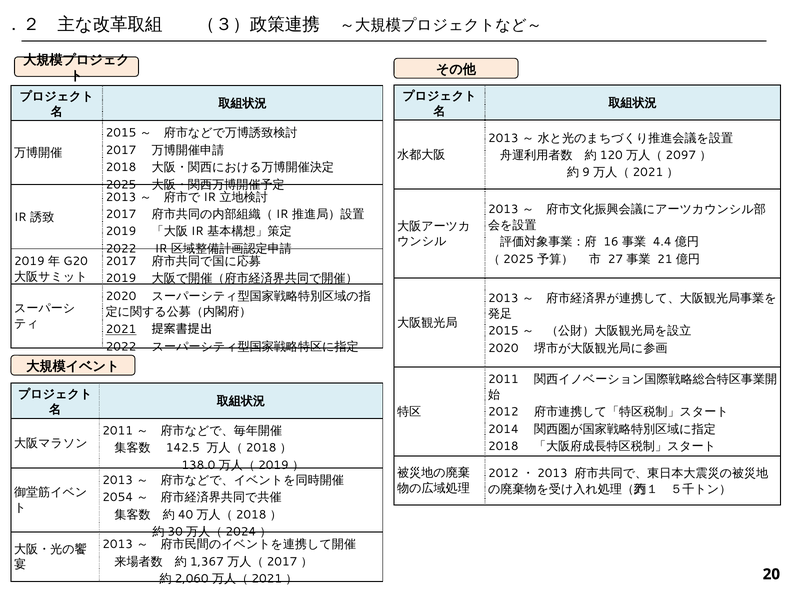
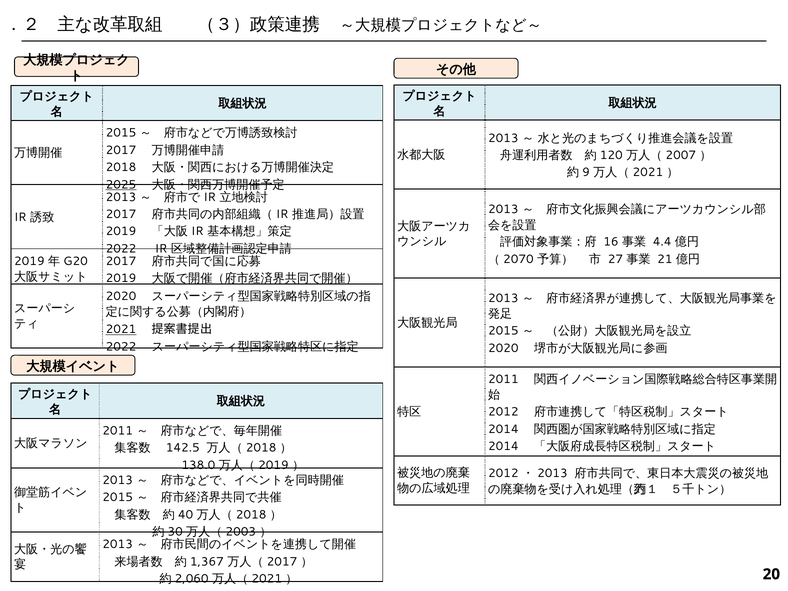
2097: 2097 -> 2007 (681, 155)
2025 underline: none -> present (121, 185)
2025: 2025 -> 2070 (518, 259)
2018: 2018 -> 2014 (503, 446)
2054: 2054 -> 2015 (118, 498)
2024: 2024 -> 2003 (241, 532)
